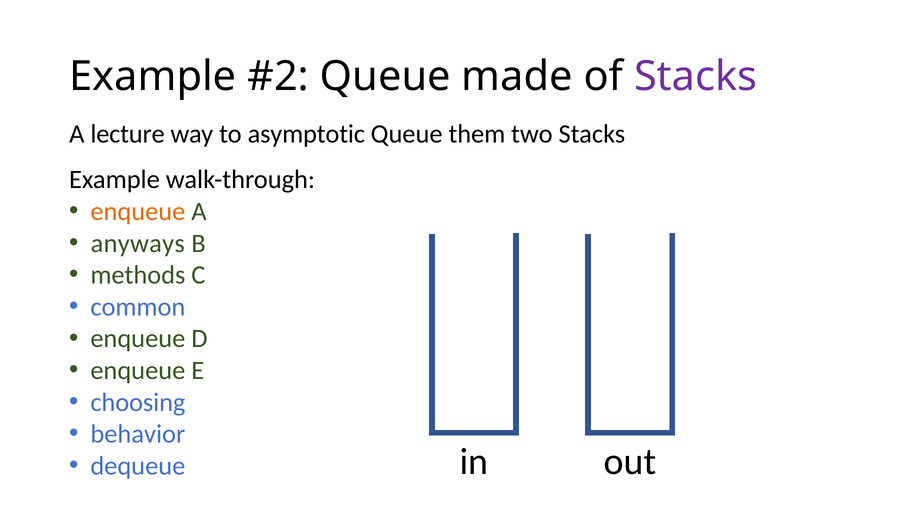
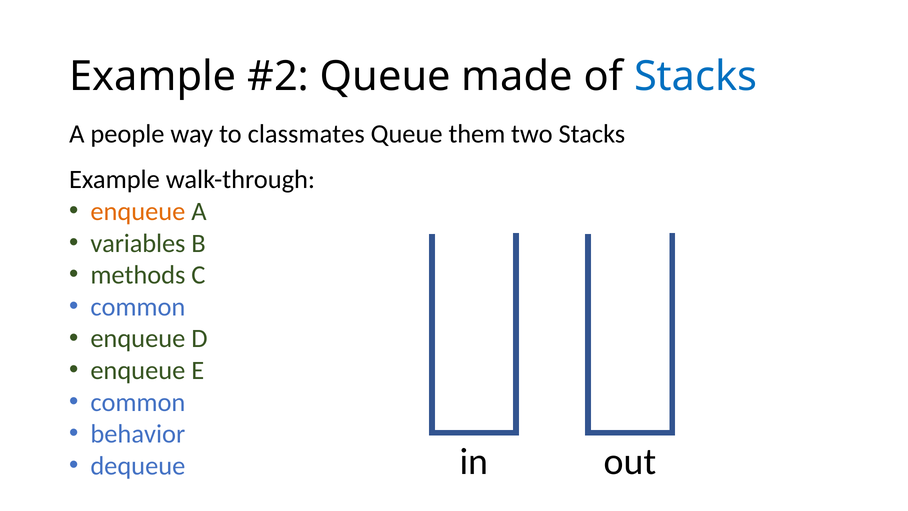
Stacks colour: purple -> blue (696, 76)
lecture: lecture -> people (127, 134)
asymptotic: asymptotic -> classmates (306, 134)
anyways: anyways -> variables (138, 243)
choosing: choosing -> common (138, 402)
